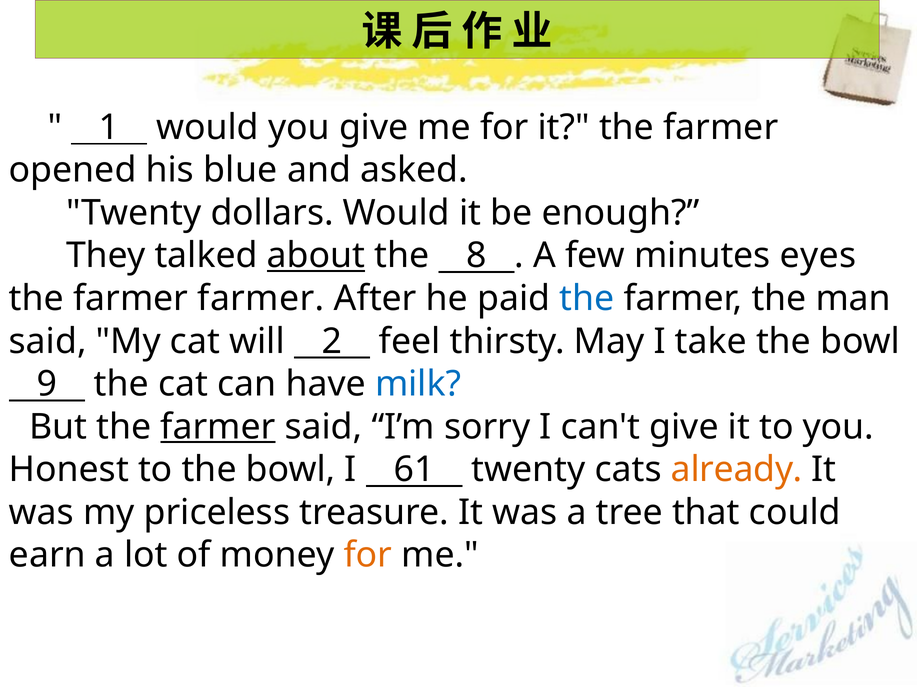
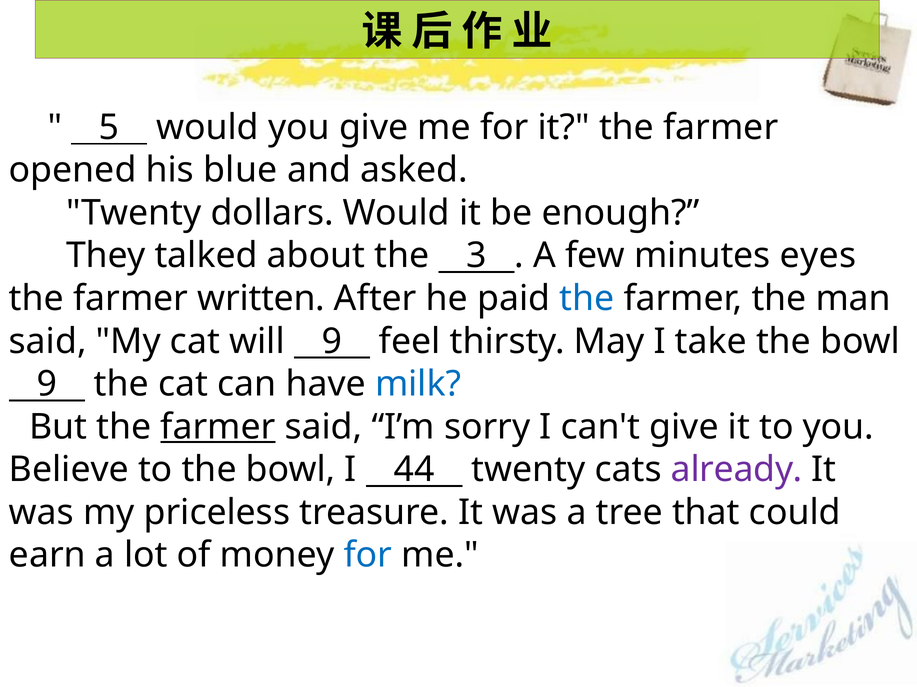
1: 1 -> 5 (109, 128)
about underline: present -> none (316, 256)
8: 8 -> 3 (476, 256)
farmer farmer: farmer -> written (261, 299)
will 2: 2 -> 9 (332, 342)
Honest: Honest -> Believe (69, 470)
61: 61 -> 44 (414, 470)
already colour: orange -> purple (737, 470)
for colour: orange -> blue (368, 556)
